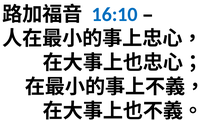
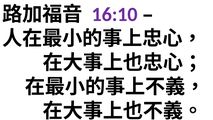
16:10 colour: blue -> purple (115, 14)
